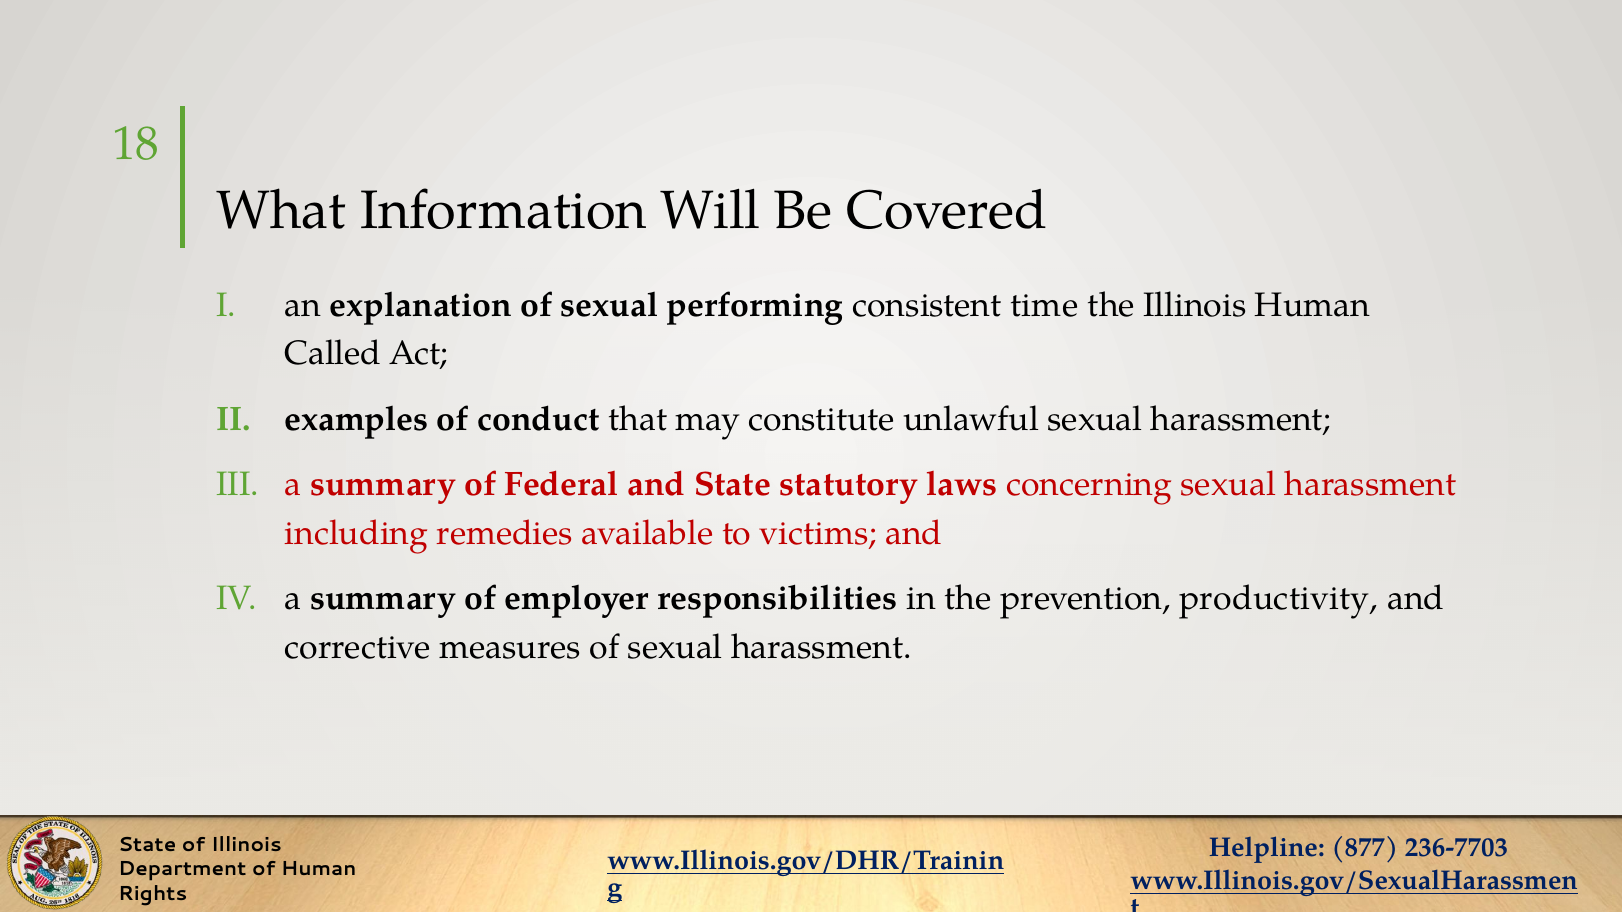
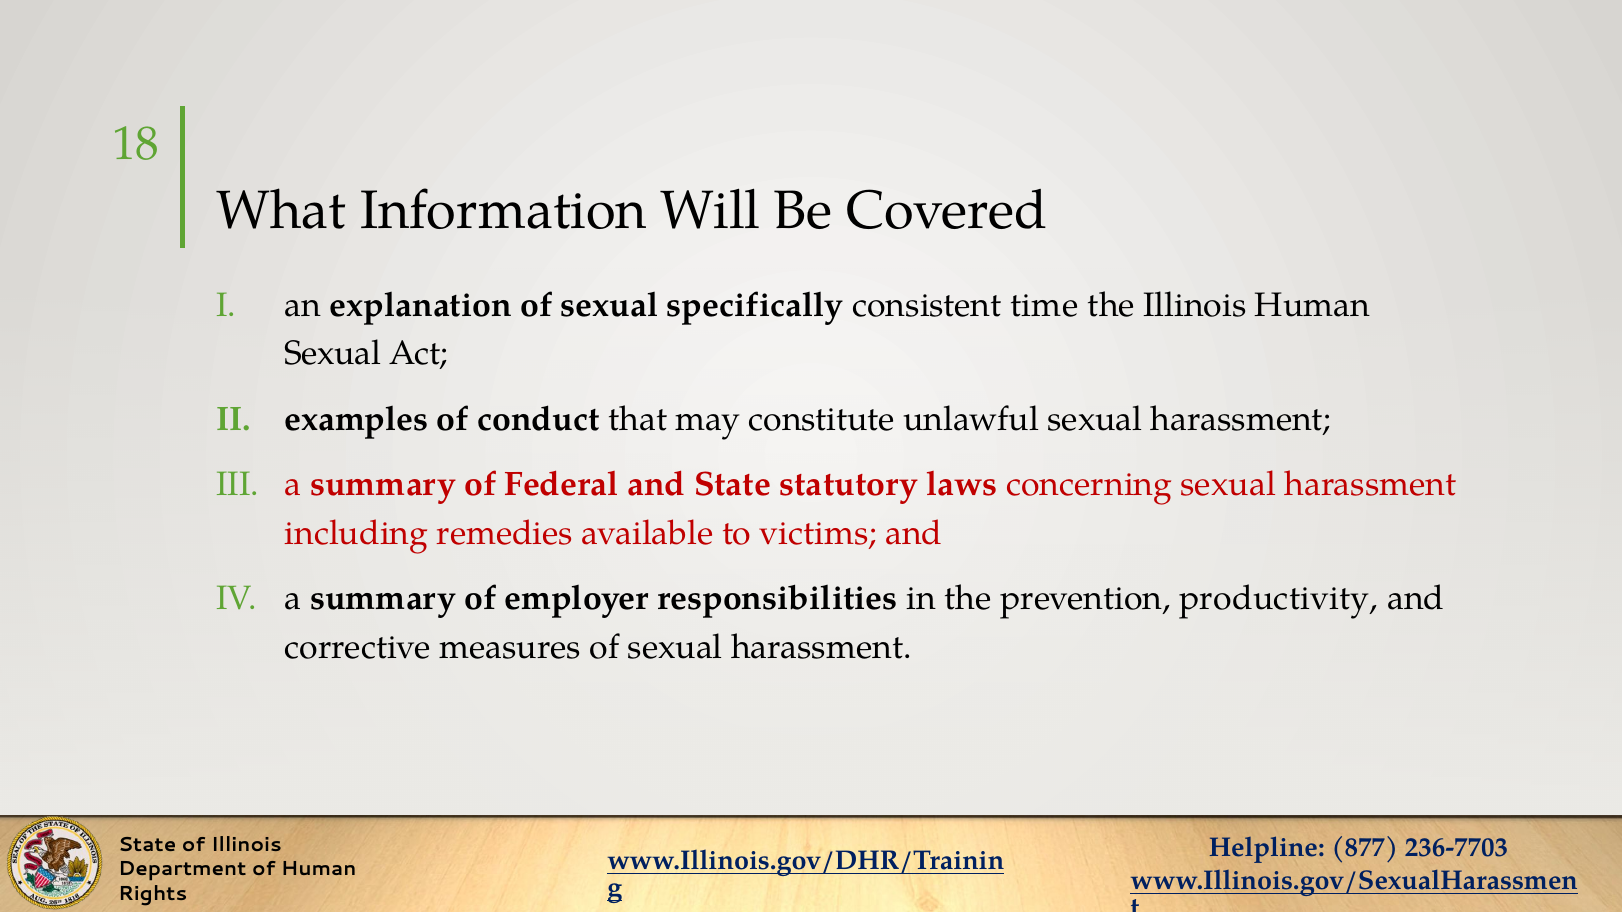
performing: performing -> specifically (755, 305)
Called: Called -> Sexual (333, 354)
